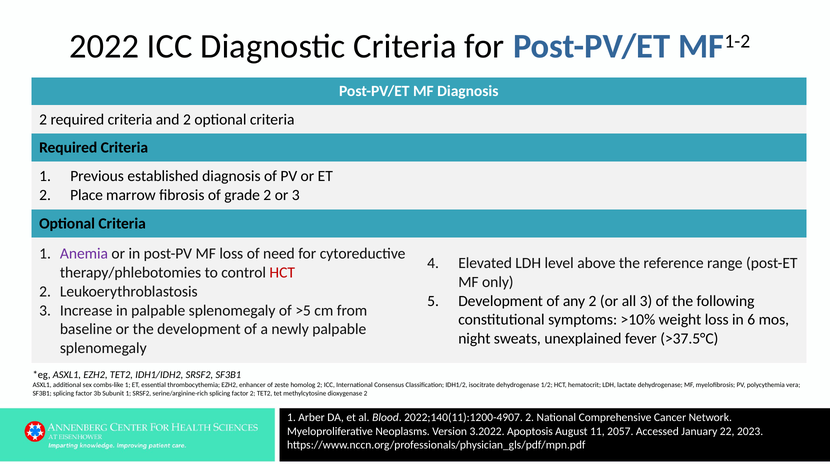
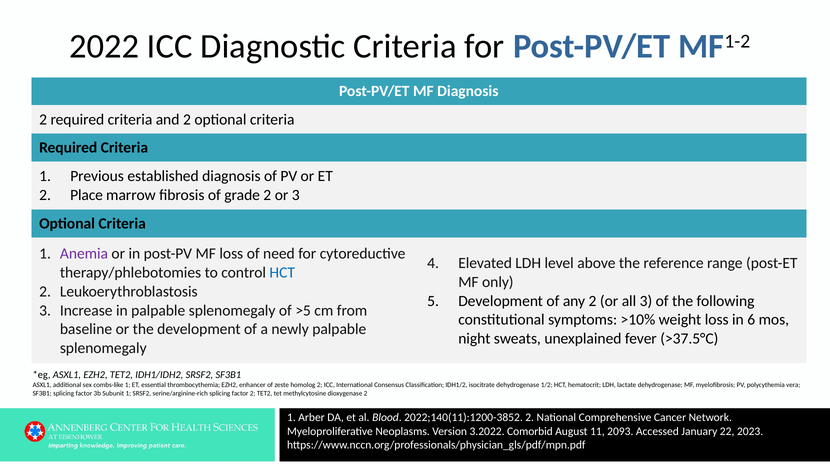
HCT colour: red -> blue (282, 272)
2022;140(11):1200-4907: 2022;140(11):1200-4907 -> 2022;140(11):1200-3852 (463, 417)
Apoptosis: Apoptosis -> Comorbid (530, 431)
2057: 2057 -> 2093 (620, 431)
